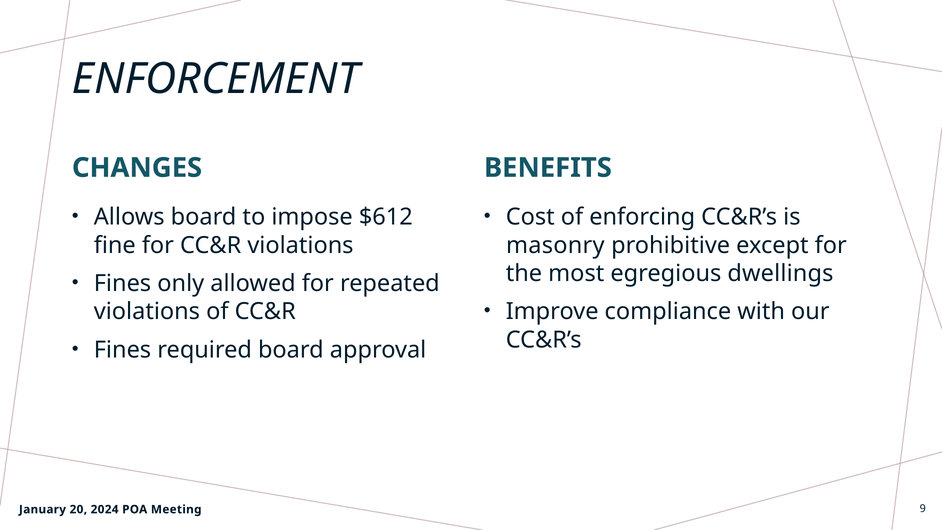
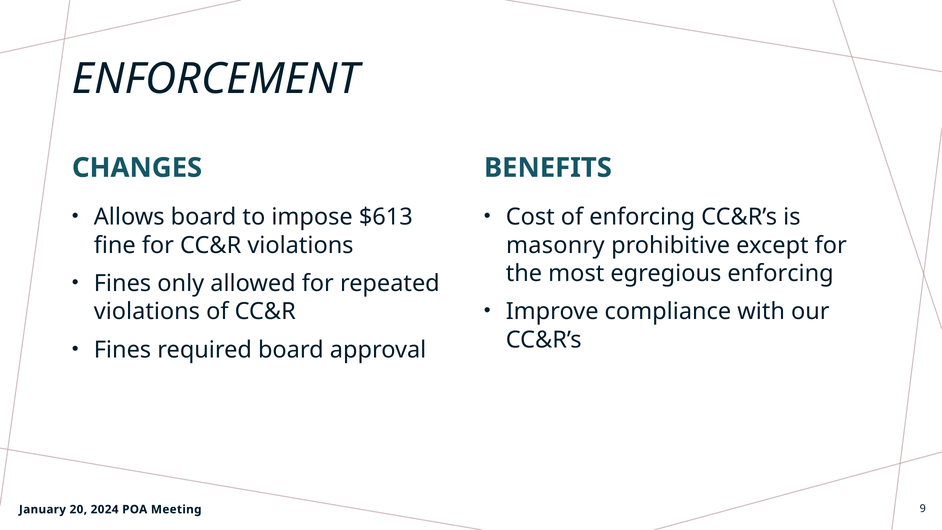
$612: $612 -> $613 (386, 217)
egregious dwellings: dwellings -> enforcing (781, 273)
